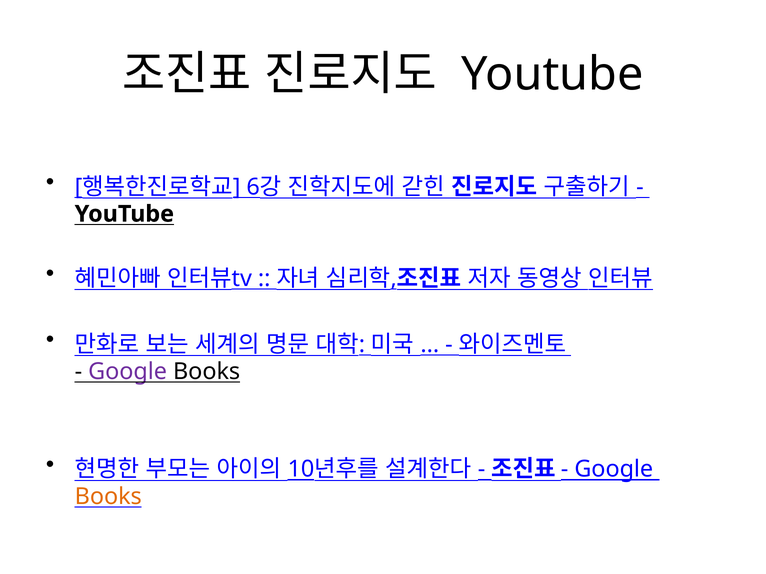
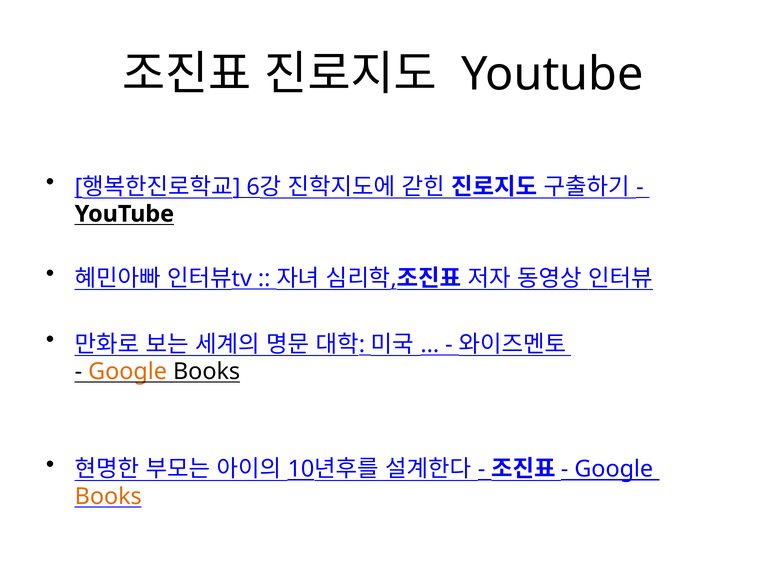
Google colour: purple -> orange (128, 372)
